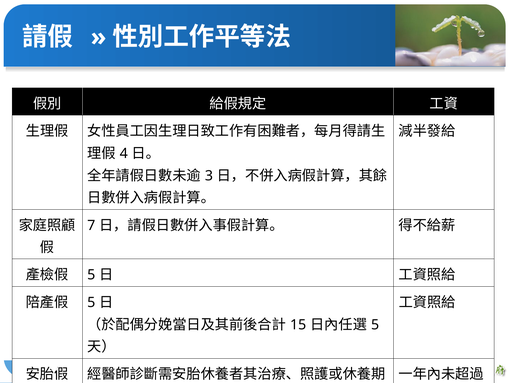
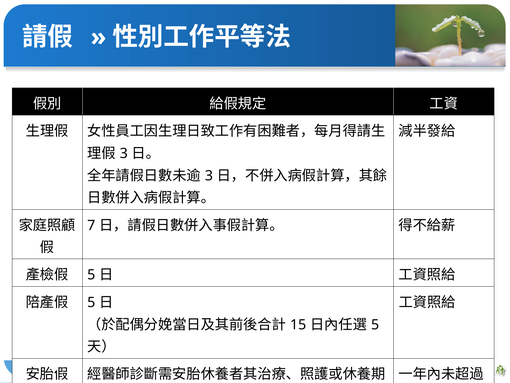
4: 4 -> 3 (124, 153)
